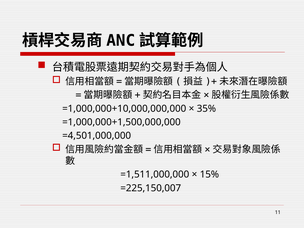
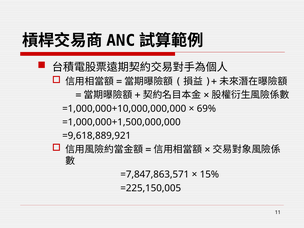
35%: 35% -> 69% (206, 109)
=4,501,000,000: =4,501,000,000 -> =9,618,889,921 (97, 136)
=1,511,000,000: =1,511,000,000 -> =7,847,863,571 (155, 175)
=225,150,007: =225,150,007 -> =225,150,005 (151, 188)
